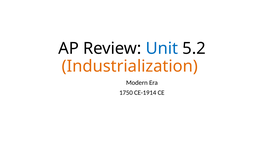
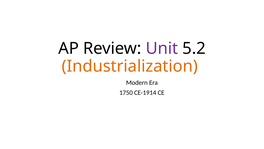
Unit colour: blue -> purple (162, 48)
